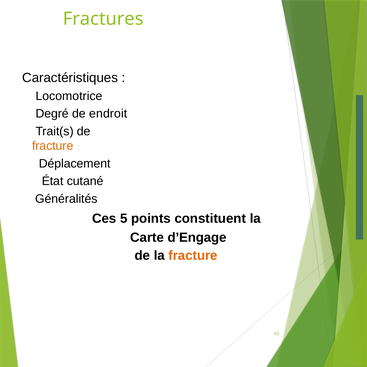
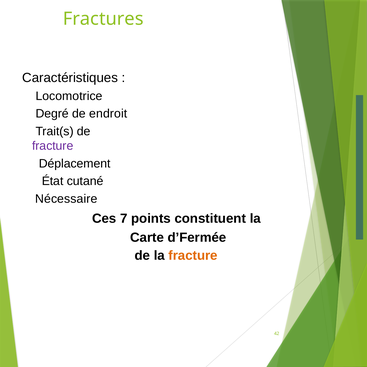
fracture colour: orange -> purple (53, 146)
Généralités: Généralités -> Nécessaire (66, 199)
5: 5 -> 7 (124, 218)
d’Engage: d’Engage -> d’Fermée (197, 238)
